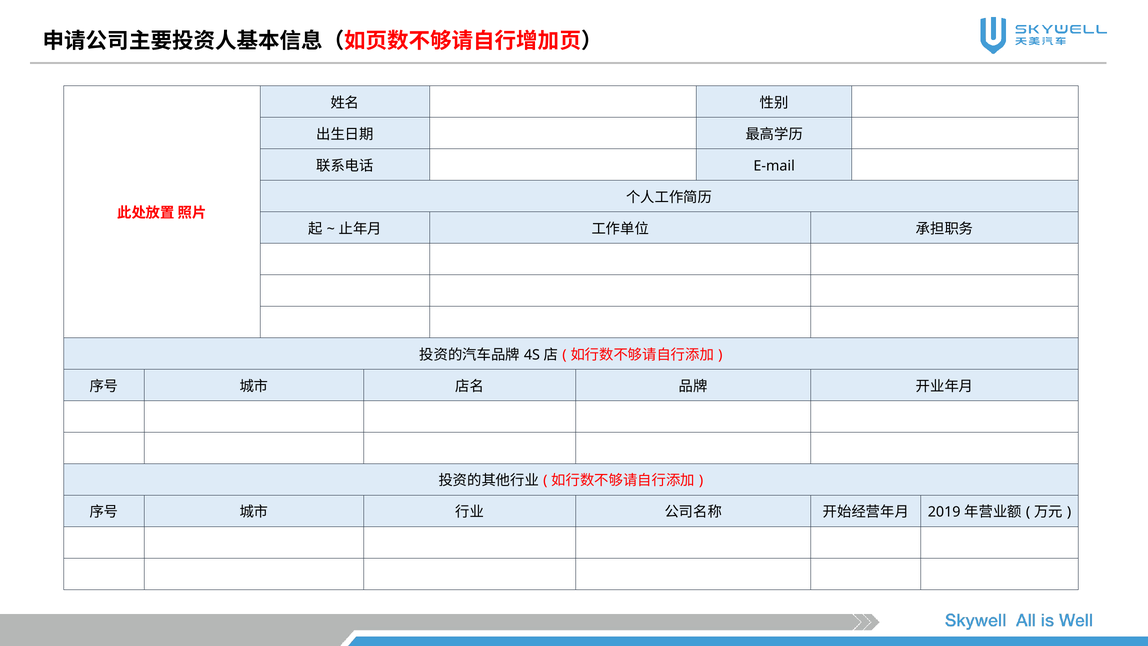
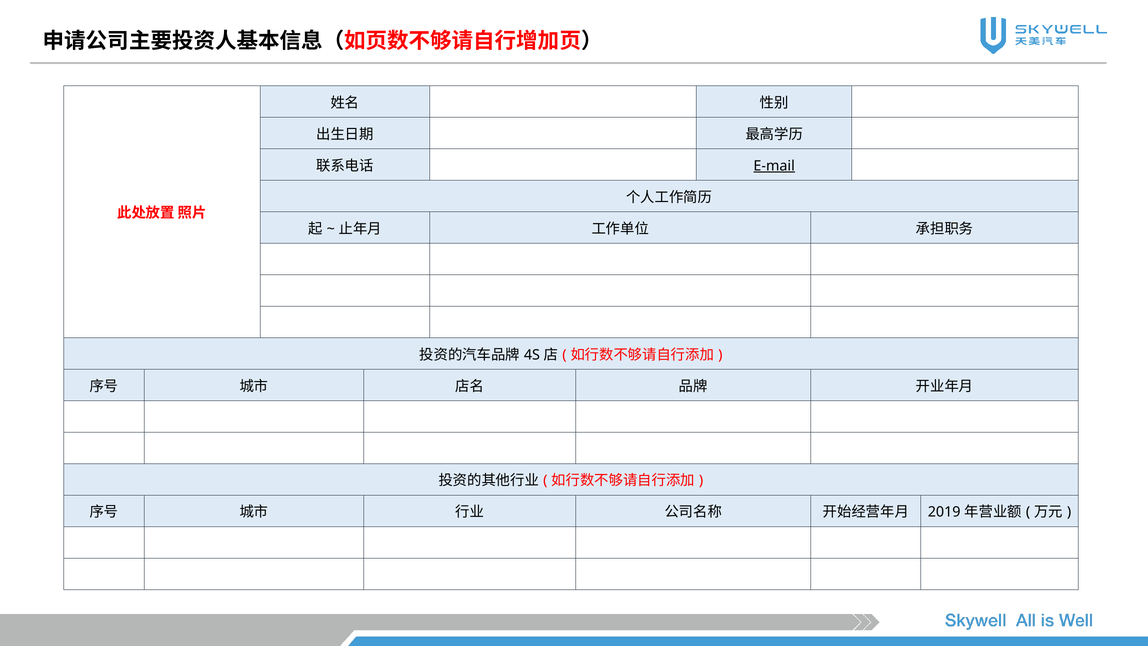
E-mail underline: none -> present (774, 166)
